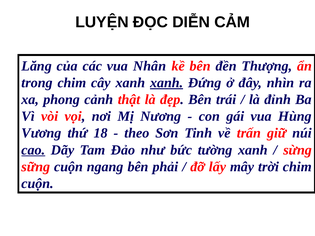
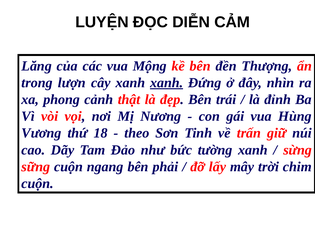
Nhân: Nhân -> Mộng (150, 66)
trong chim: chim -> lượn (72, 83)
cao underline: present -> none (33, 150)
